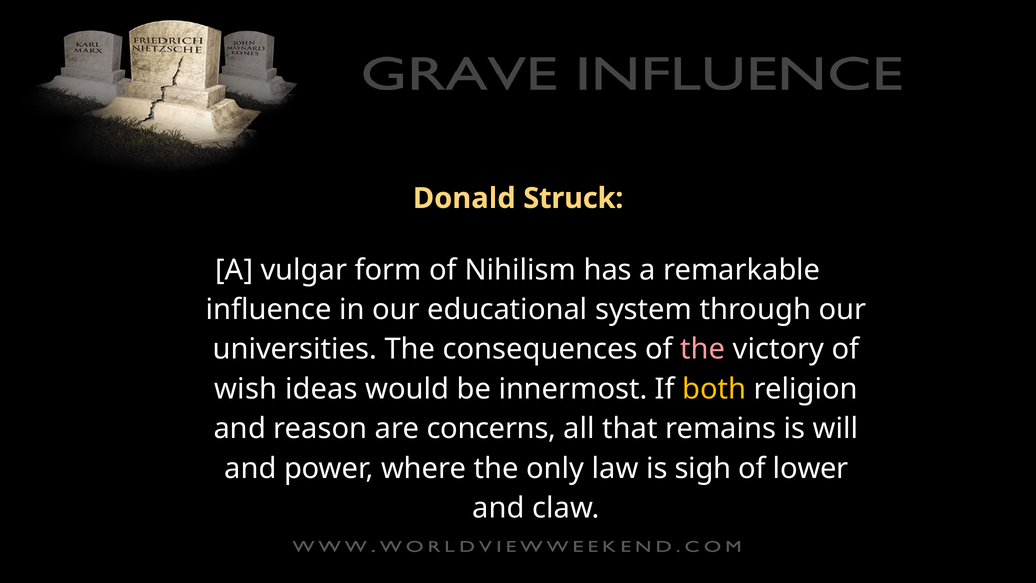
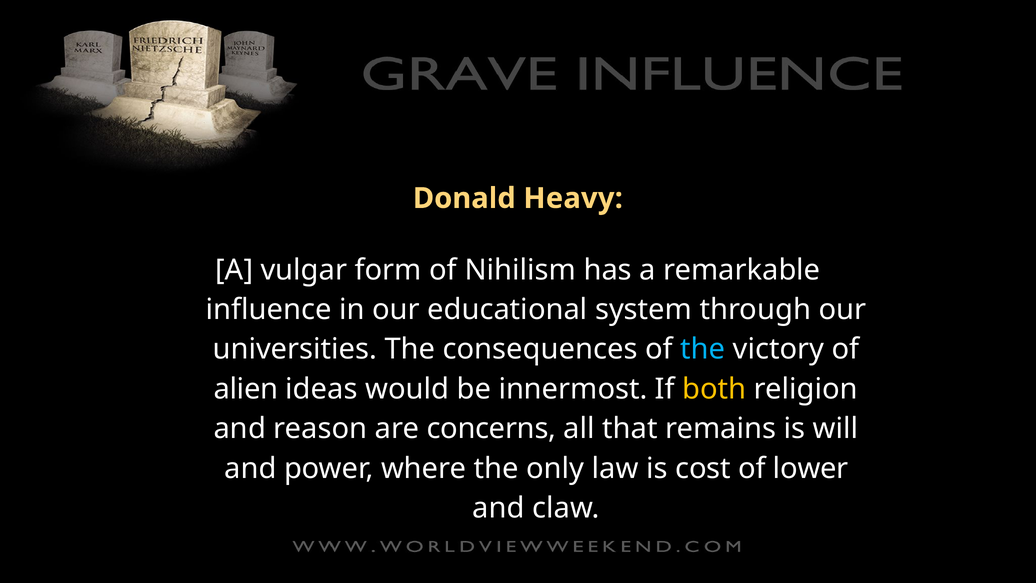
Struck: Struck -> Heavy (573, 198)
the colour: pink -> light blue (703, 349)
wish: wish -> alien (246, 389)
sigh: sigh -> cost (703, 468)
